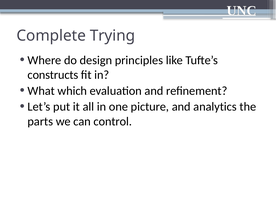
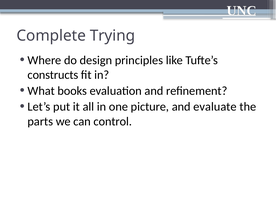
which: which -> books (72, 91)
analytics: analytics -> evaluate (215, 107)
